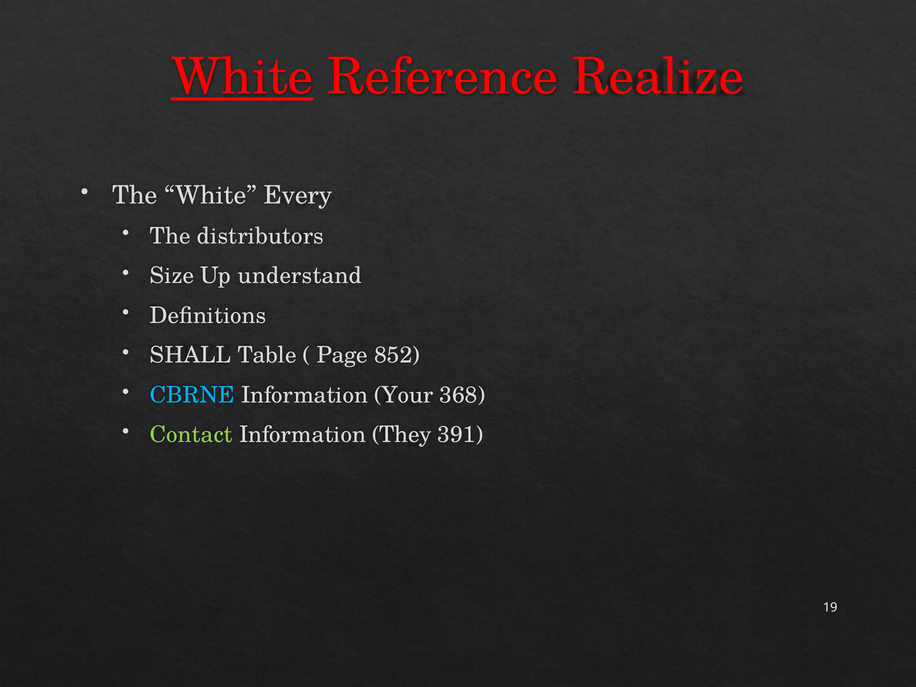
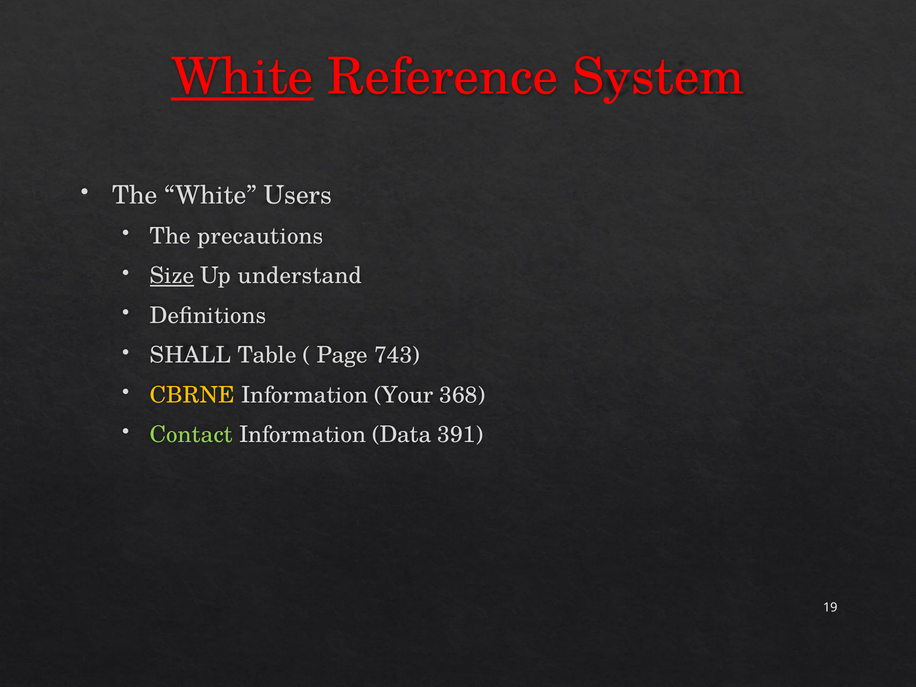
Realize: Realize -> System (658, 77)
Every: Every -> Users (298, 195)
distributors: distributors -> precautions (260, 236)
Size underline: none -> present (172, 276)
852: 852 -> 743 (397, 355)
CBRNE colour: light blue -> yellow (192, 395)
They: They -> Data (402, 435)
